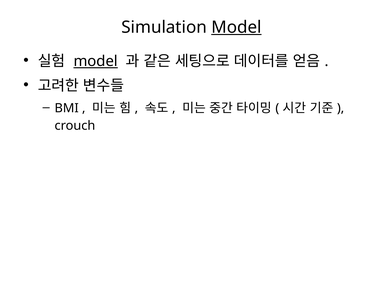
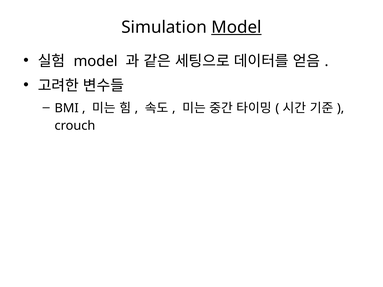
model underline: present -> none (96, 61)
